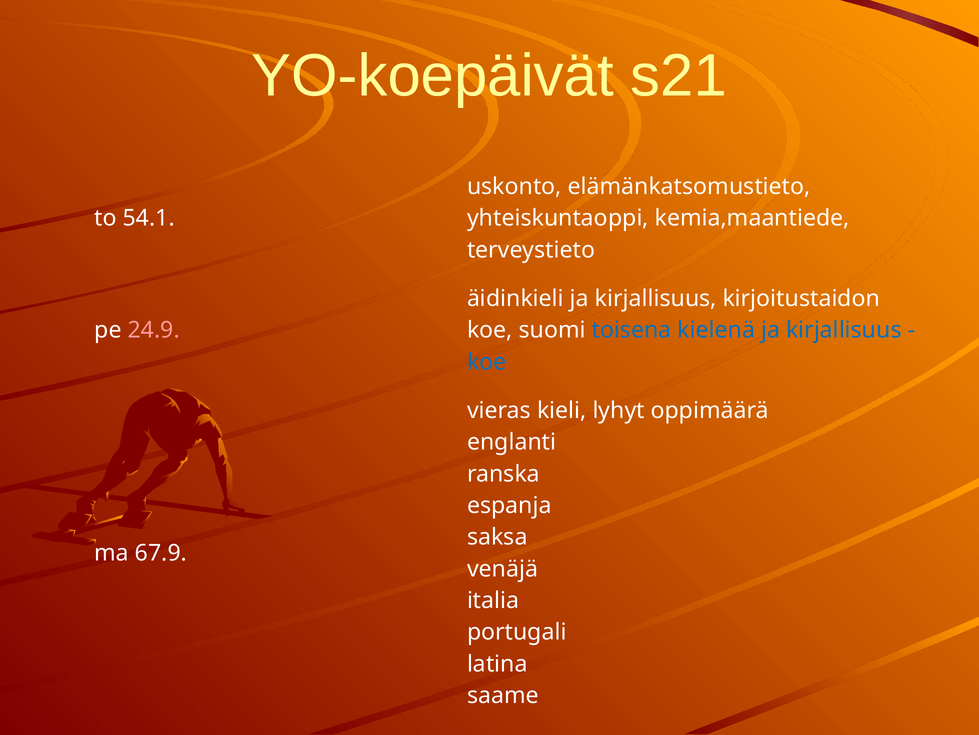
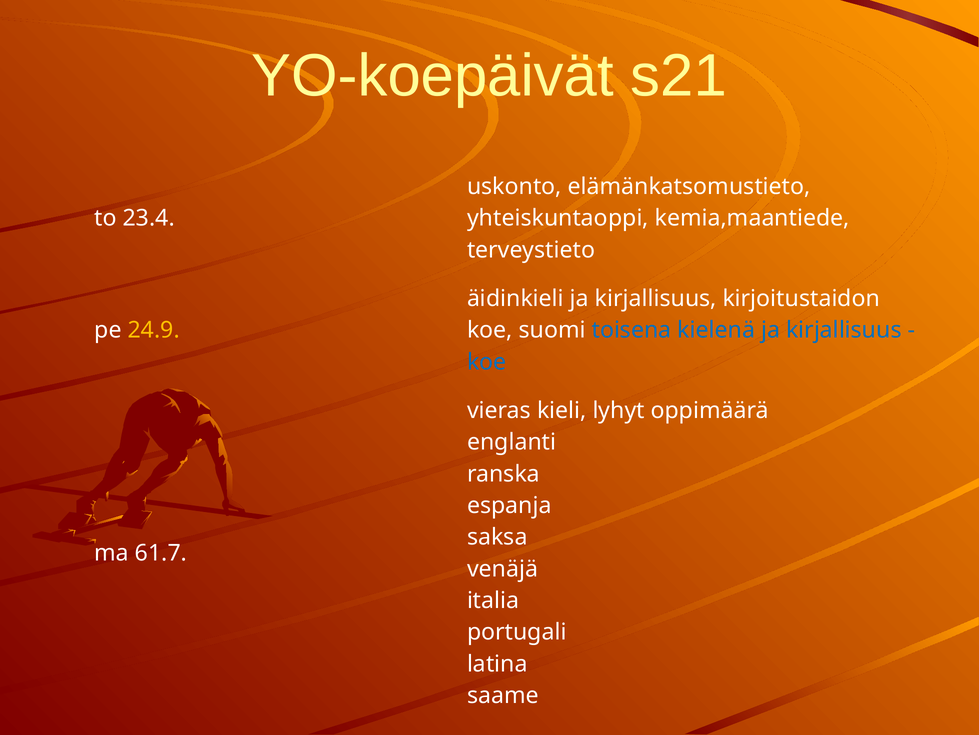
54.1: 54.1 -> 23.4 (149, 218)
24.9 colour: pink -> yellow (154, 330)
67.9: 67.9 -> 61.7 (161, 553)
